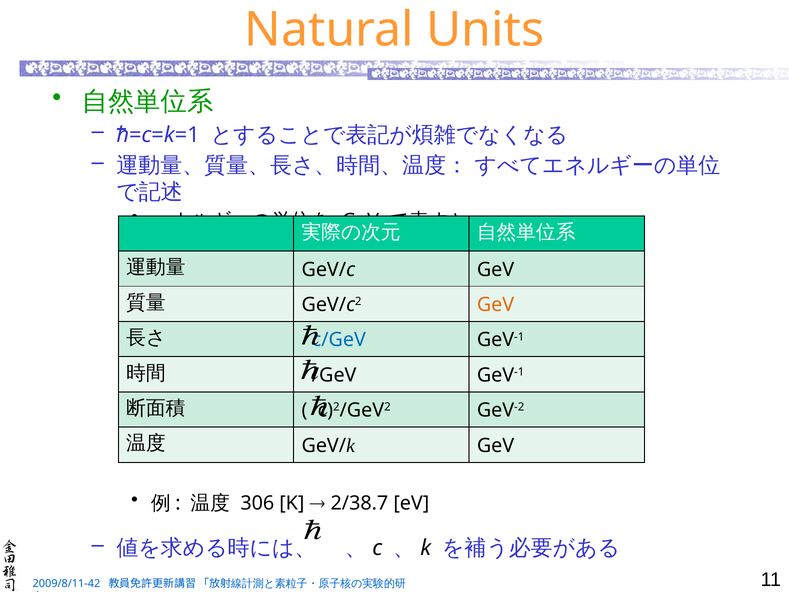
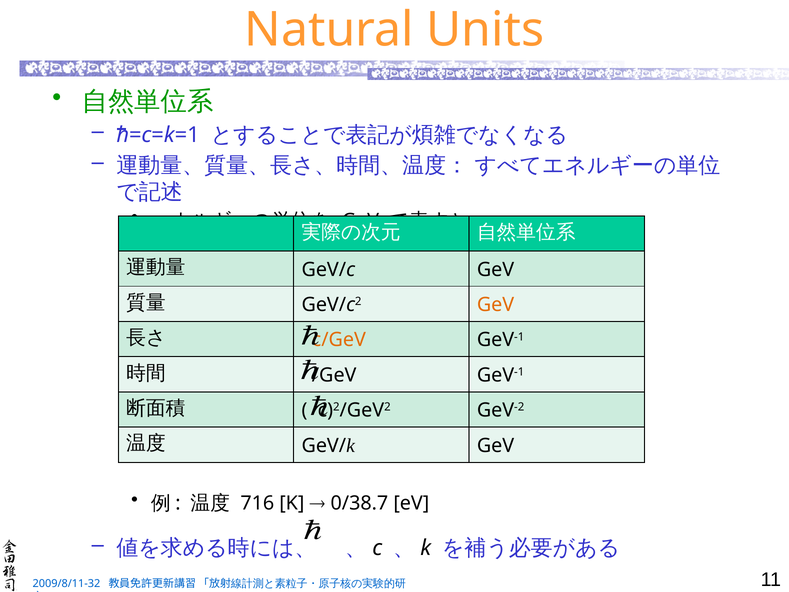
c/GeV colour: blue -> orange (339, 340)
306: 306 -> 716 (257, 503)
2/38.7: 2/38.7 -> 0/38.7 (359, 503)
2009/8/11-42: 2009/8/11-42 -> 2009/8/11-32 (66, 583)
